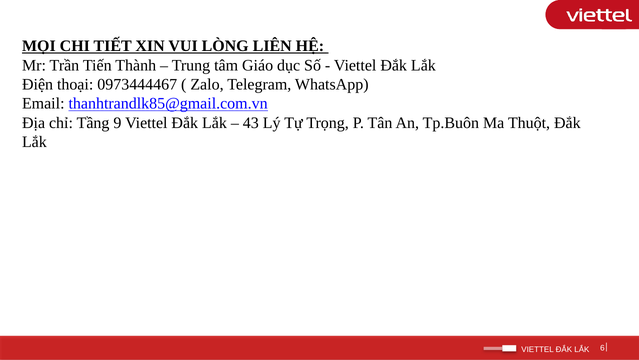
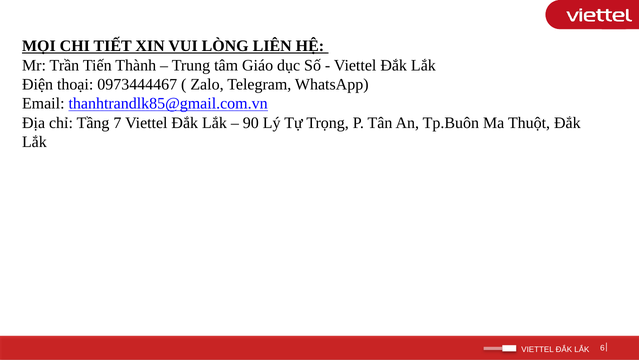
9: 9 -> 7 (117, 123)
43: 43 -> 90 (251, 123)
